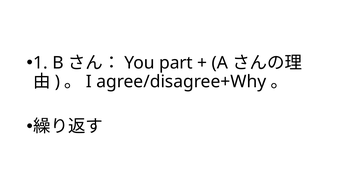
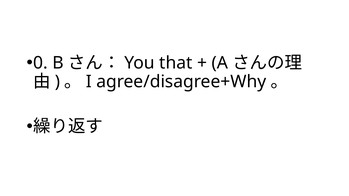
1: 1 -> 0 (40, 63)
part: part -> that (176, 63)
